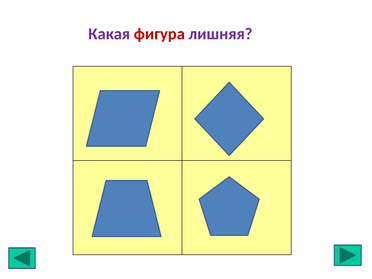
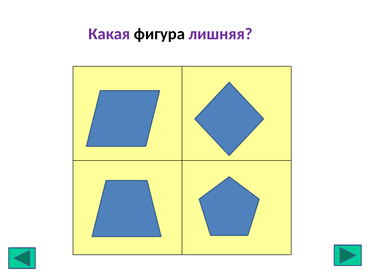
фигура colour: red -> black (159, 34)
